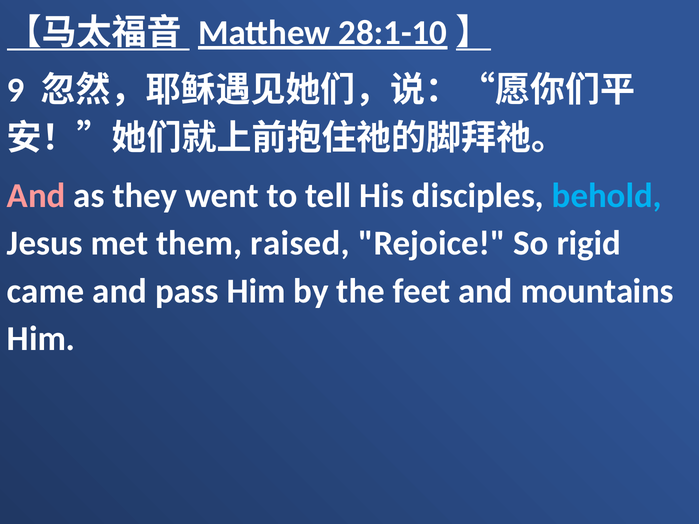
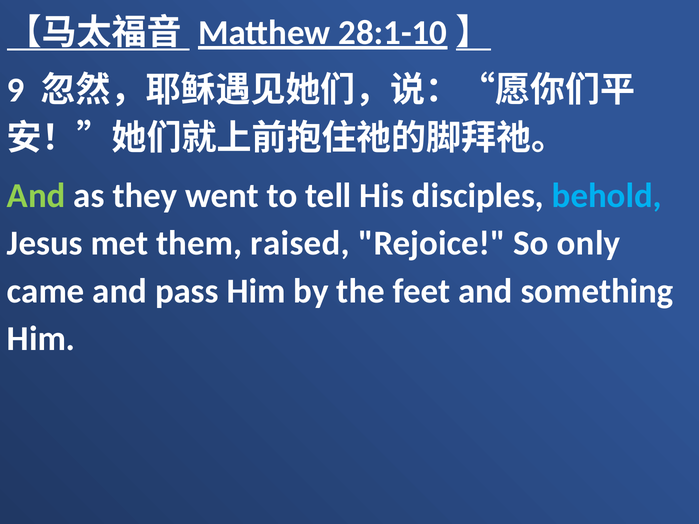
And colour: pink -> light green (36, 196)
rigid: rigid -> only (589, 243)
mountains: mountains -> something (597, 291)
